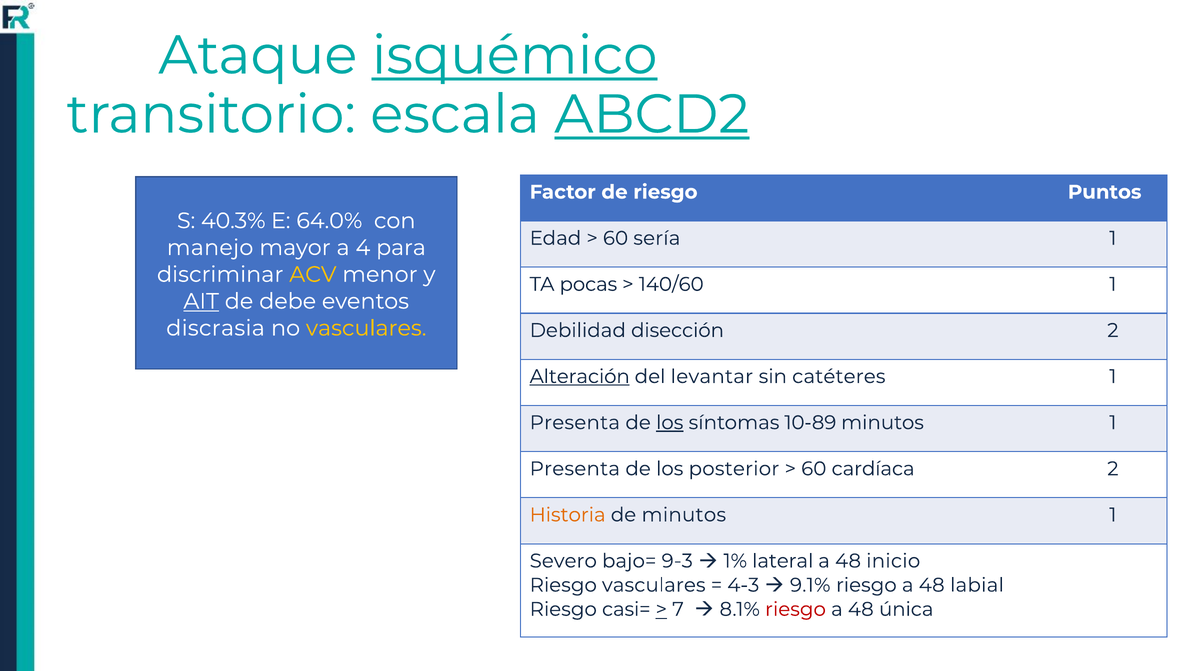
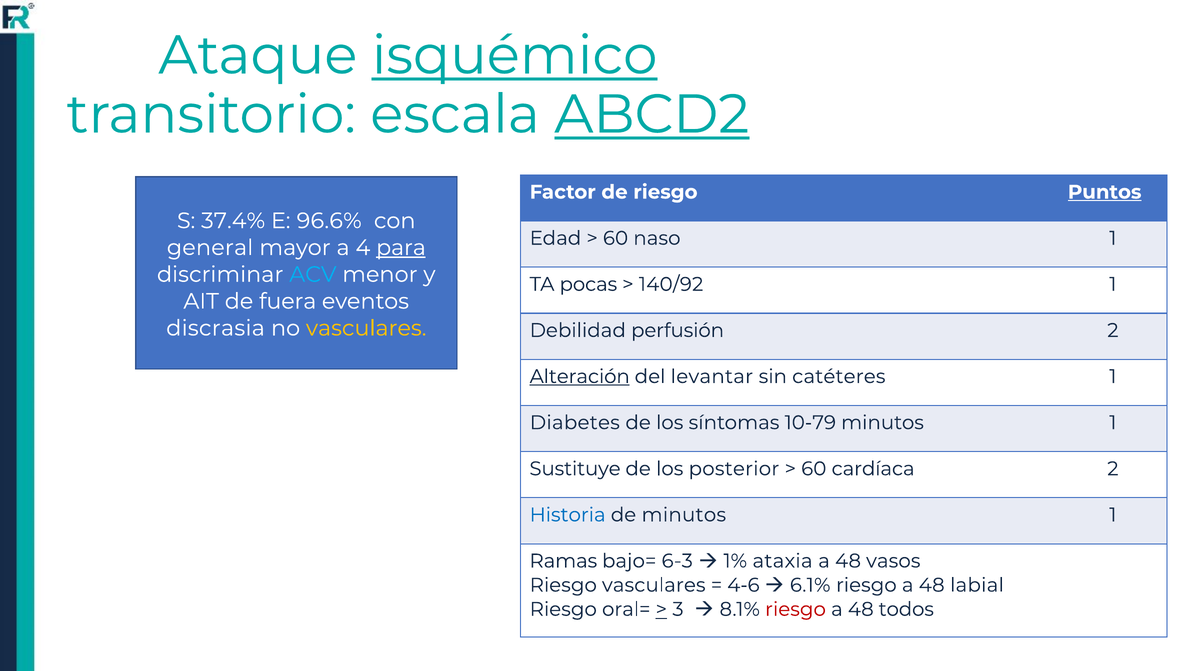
Puntos underline: none -> present (1105, 192)
40.3%: 40.3% -> 37.4% (233, 221)
64.0%: 64.0% -> 96.6% (329, 221)
sería: sería -> naso (657, 238)
manejo: manejo -> general (210, 248)
para underline: none -> present (401, 248)
ACV colour: yellow -> light blue (313, 274)
140/60: 140/60 -> 140/92 (671, 284)
AIT underline: present -> none (201, 301)
debe: debe -> fuera (288, 301)
disección: disección -> perfusión (678, 330)
Presenta: Presenta -> Diabetes (575, 423)
los underline: present -> none (670, 423)
10-89: 10-89 -> 10-79 (810, 423)
Presenta: Presenta -> Sustituye (575, 469)
Historia colour: orange -> blue (568, 515)
Severo: Severo -> Ramas (563, 561)
9-3: 9-3 -> 6-3 (677, 561)
lateral: lateral -> ataxia (783, 561)
inicio: inicio -> vasos (893, 561)
4-3: 4-3 -> 4-6 (743, 585)
9.1%: 9.1% -> 6.1% (810, 585)
casi=: casi= -> oral= (626, 609)
7: 7 -> 3 (678, 609)
única: única -> todos (906, 609)
